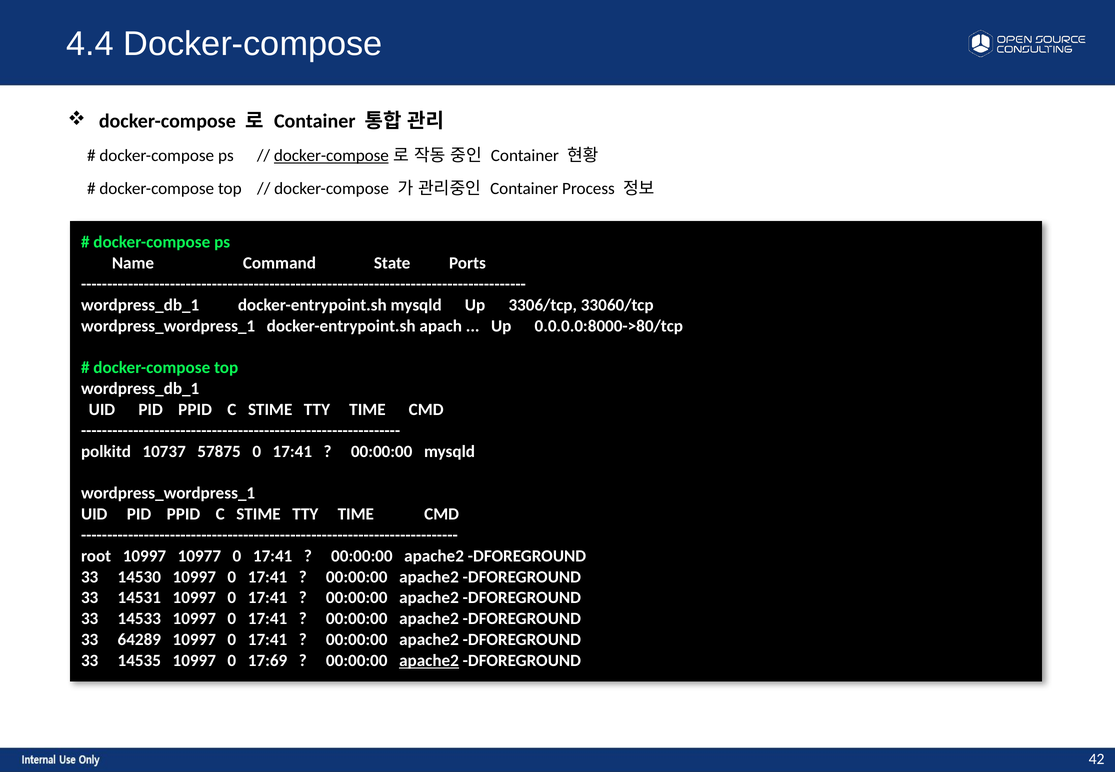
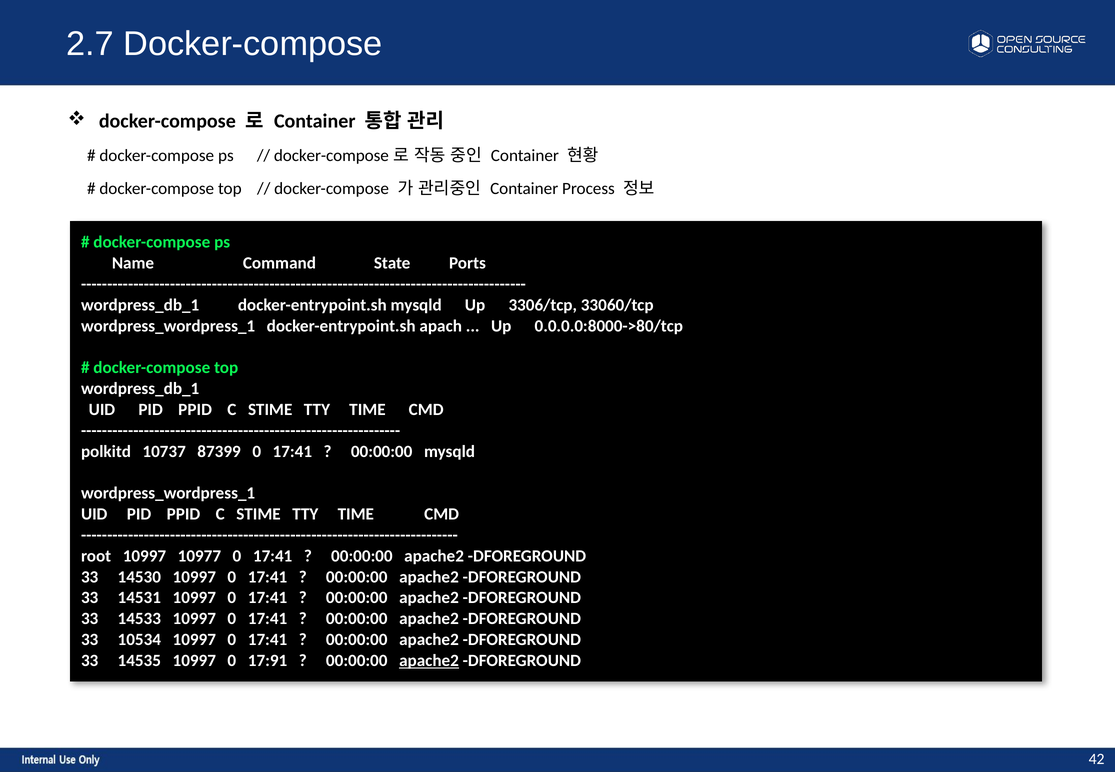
4.4: 4.4 -> 2.7 (90, 44)
docker-compose underline: present -> none (331, 156)
57875: 57875 -> 87399 (219, 451)
64289: 64289 -> 10534 (139, 640)
17:69: 17:69 -> 17:91 (268, 660)
